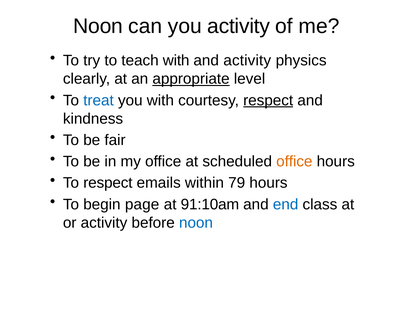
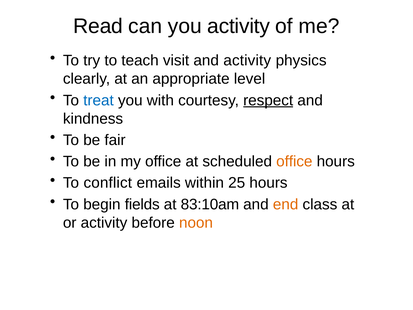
Noon: Noon -> Read (98, 26)
teach with: with -> visit (176, 60)
appropriate underline: present -> none (191, 79)
To respect: respect -> conflict (108, 183)
79: 79 -> 25 (237, 183)
page: page -> fields (142, 204)
91:10am: 91:10am -> 83:10am (210, 204)
end colour: blue -> orange (286, 204)
noon colour: blue -> orange (196, 223)
